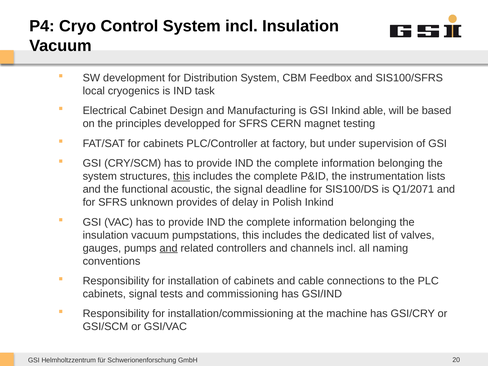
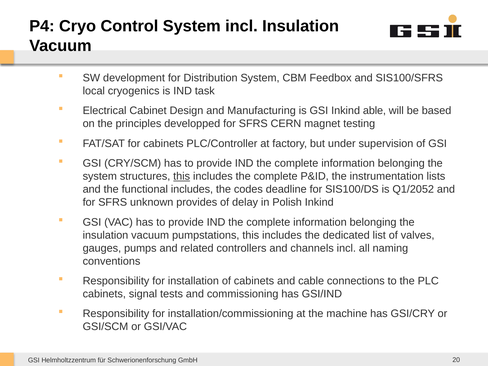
functional acoustic: acoustic -> includes (192, 189)
the signal: signal -> codes (248, 189)
Q1/2071: Q1/2071 -> Q1/2052 (413, 189)
and underline: present -> none (169, 248)
